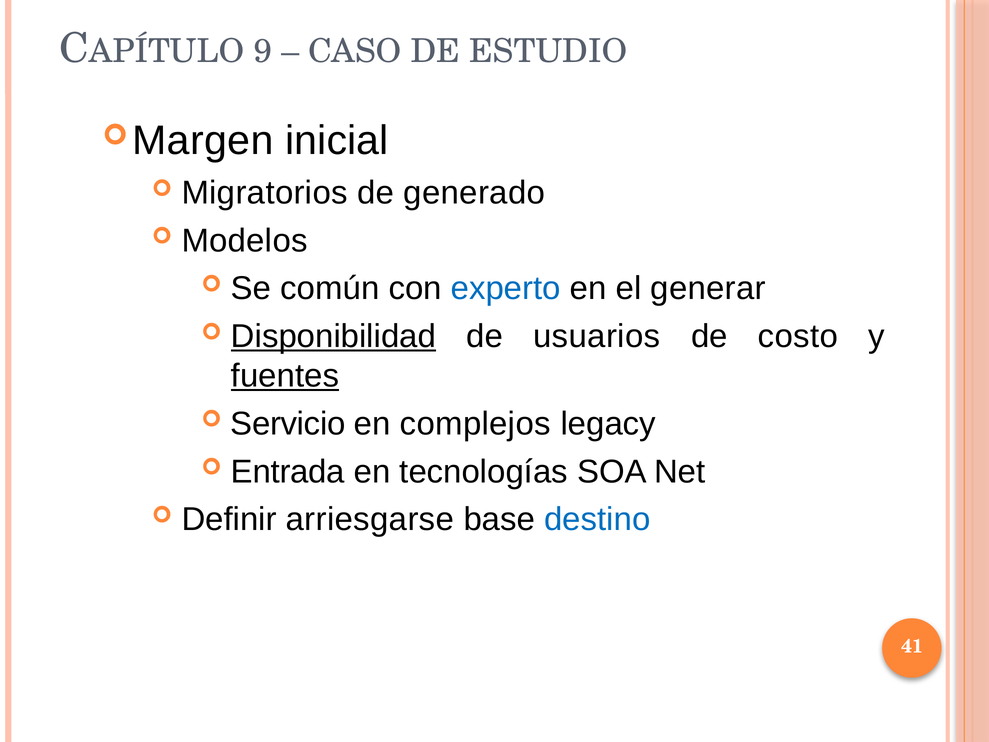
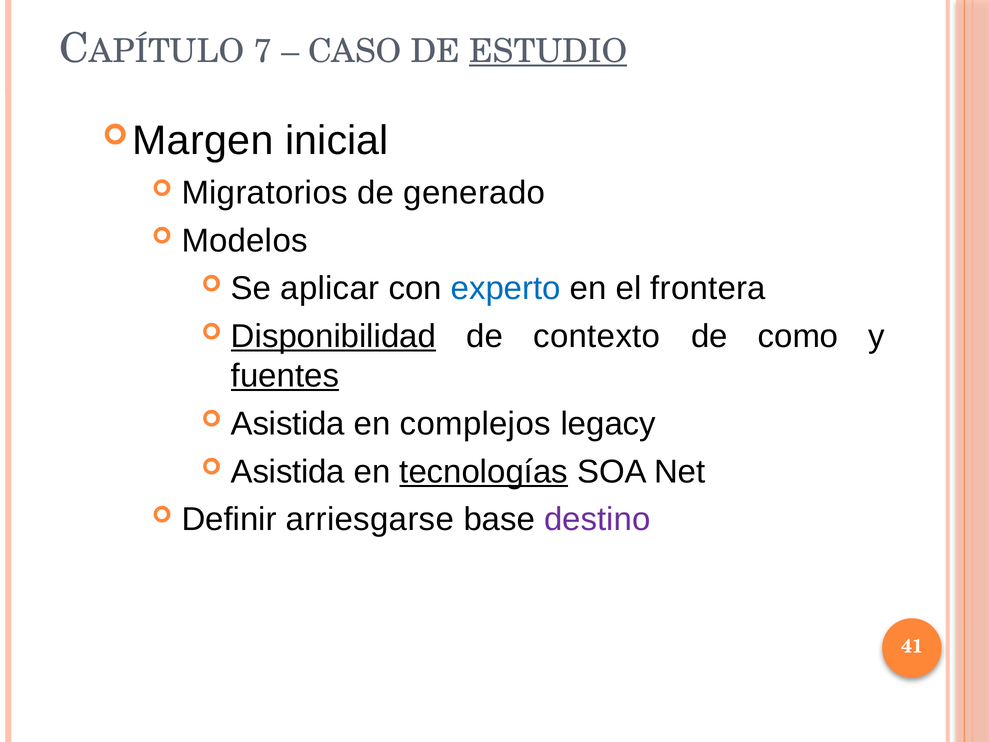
9: 9 -> 7 (263, 51)
ESTUDIO underline: none -> present (548, 51)
común: común -> aplicar (330, 288)
generar: generar -> frontera (708, 288)
usuarios: usuarios -> contexto (597, 336)
costo: costo -> como (798, 336)
Servicio: Servicio -> Asistida (288, 424)
Entrada: Entrada -> Asistida (288, 471)
tecnologías underline: none -> present (484, 471)
destino colour: blue -> purple (597, 519)
